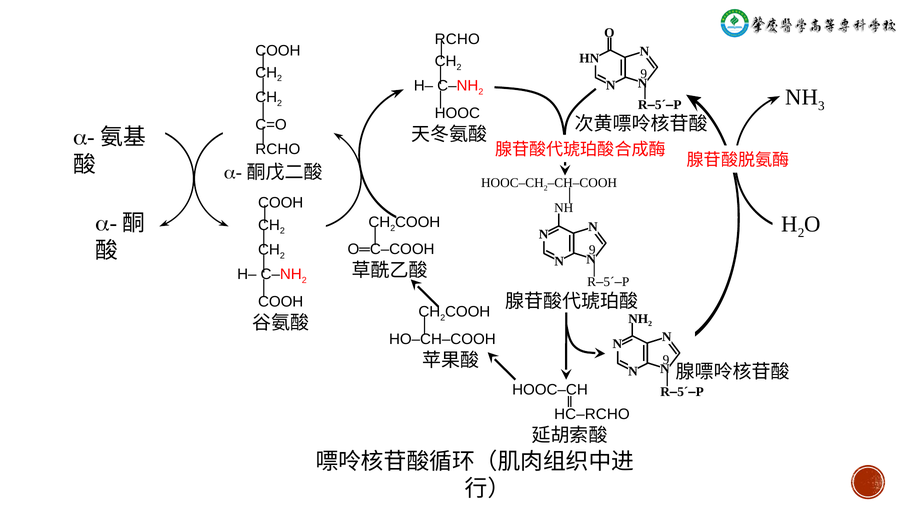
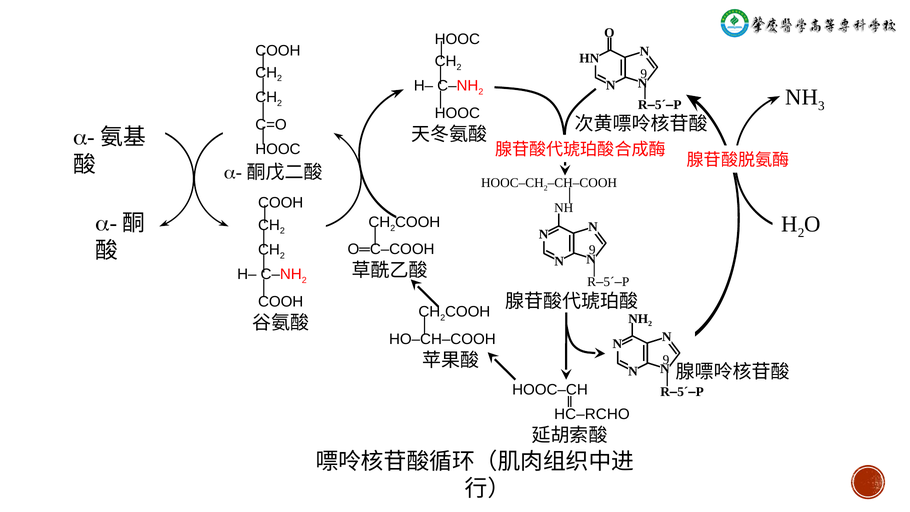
RCHO: RCHO -> HOOC (457, 39)
RCHO: RCHO -> HOOC (278, 149)
